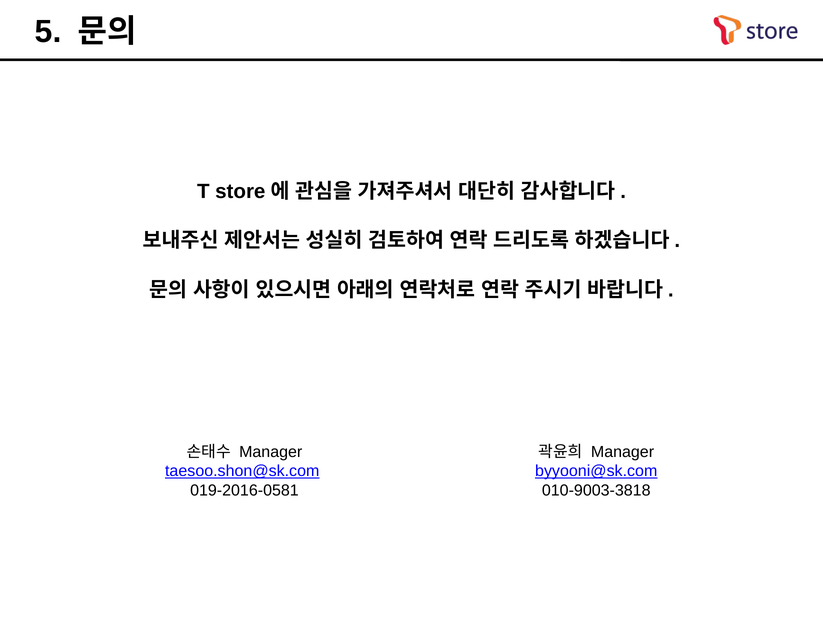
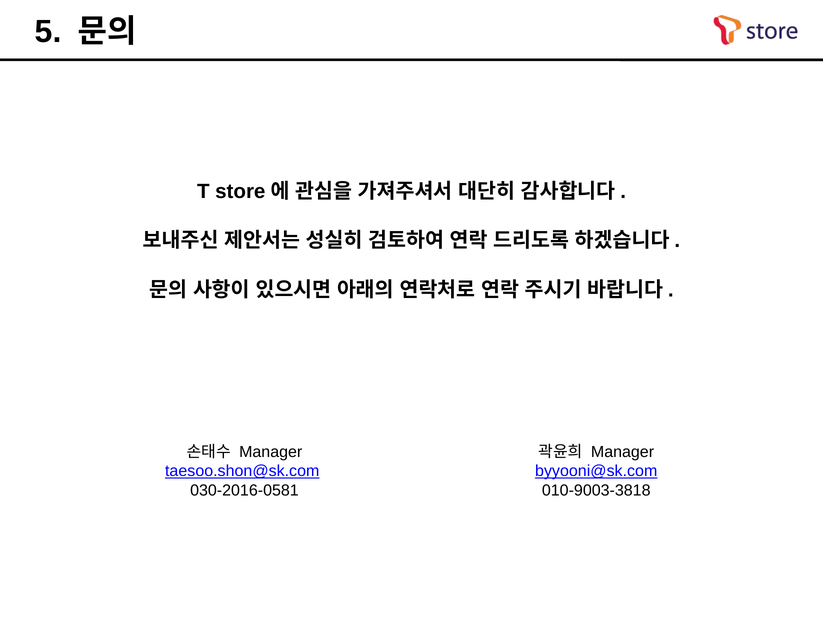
019-2016-0581: 019-2016-0581 -> 030-2016-0581 (244, 490)
